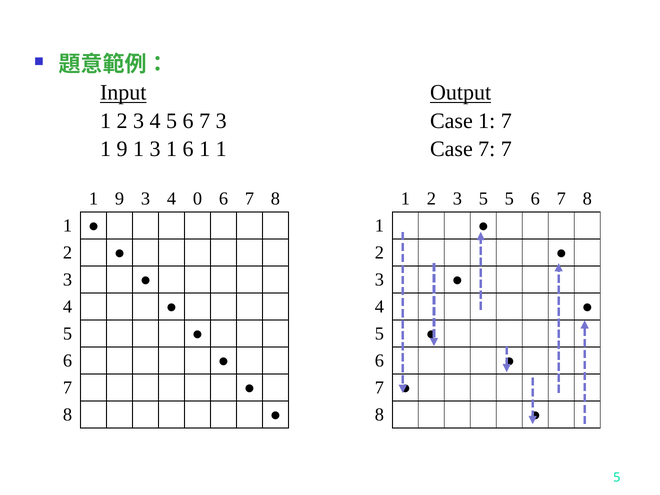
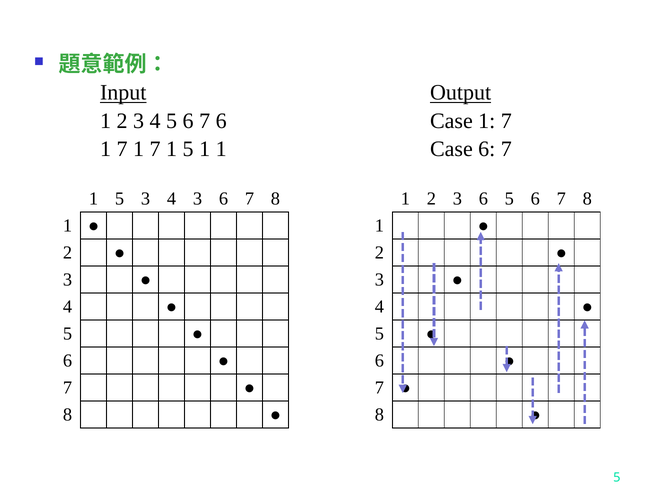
7 3: 3 -> 6 (221, 121)
9: 9 -> 7 (122, 149)
3: 3 -> 7 (155, 149)
6: 6 -> 5 (188, 149)
Case 7: 7 -> 6 (487, 149)
9: 9 -> 5 (120, 199)
4 0: 0 -> 3 (197, 199)
2 3 5: 5 -> 6 (483, 199)
